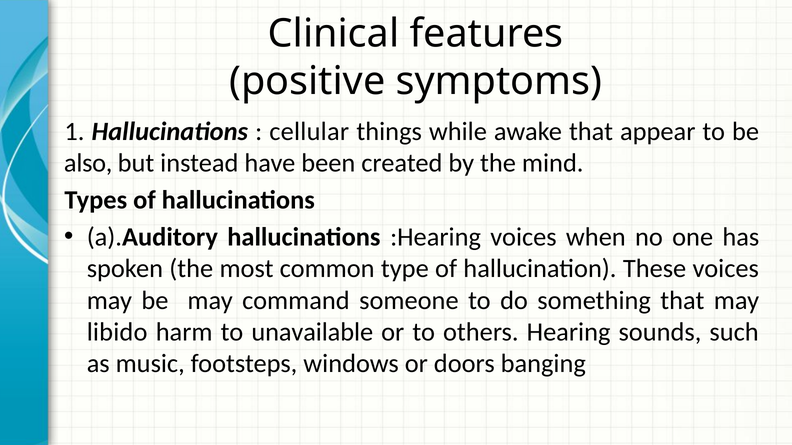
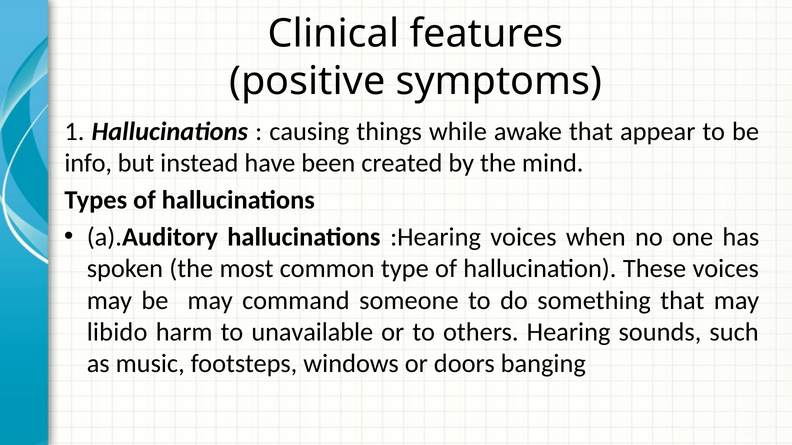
cellular: cellular -> causing (309, 132)
also: also -> info (88, 163)
